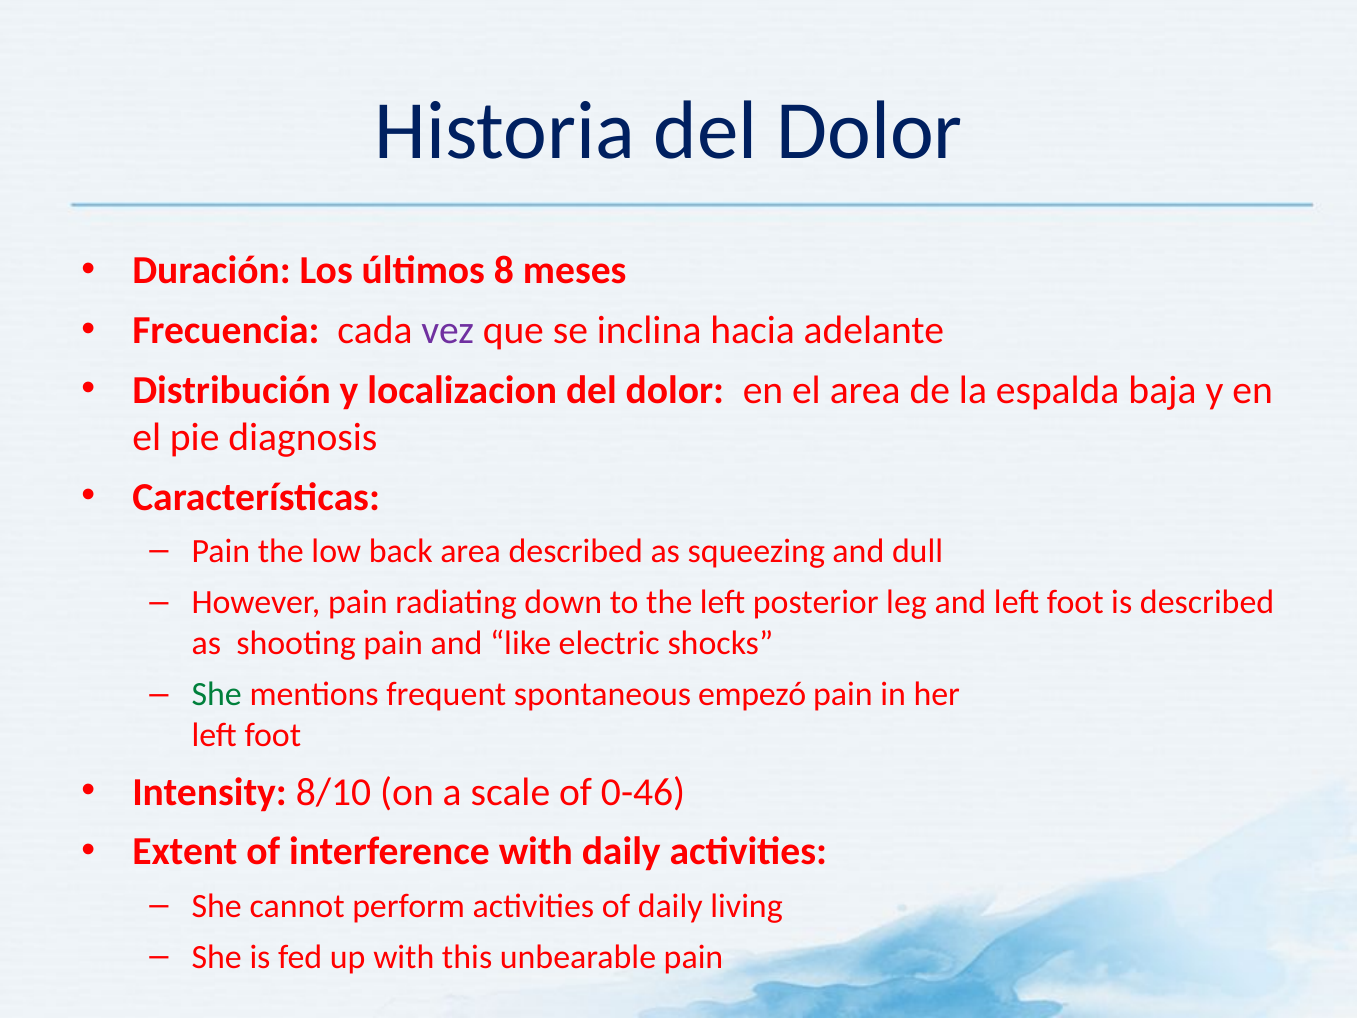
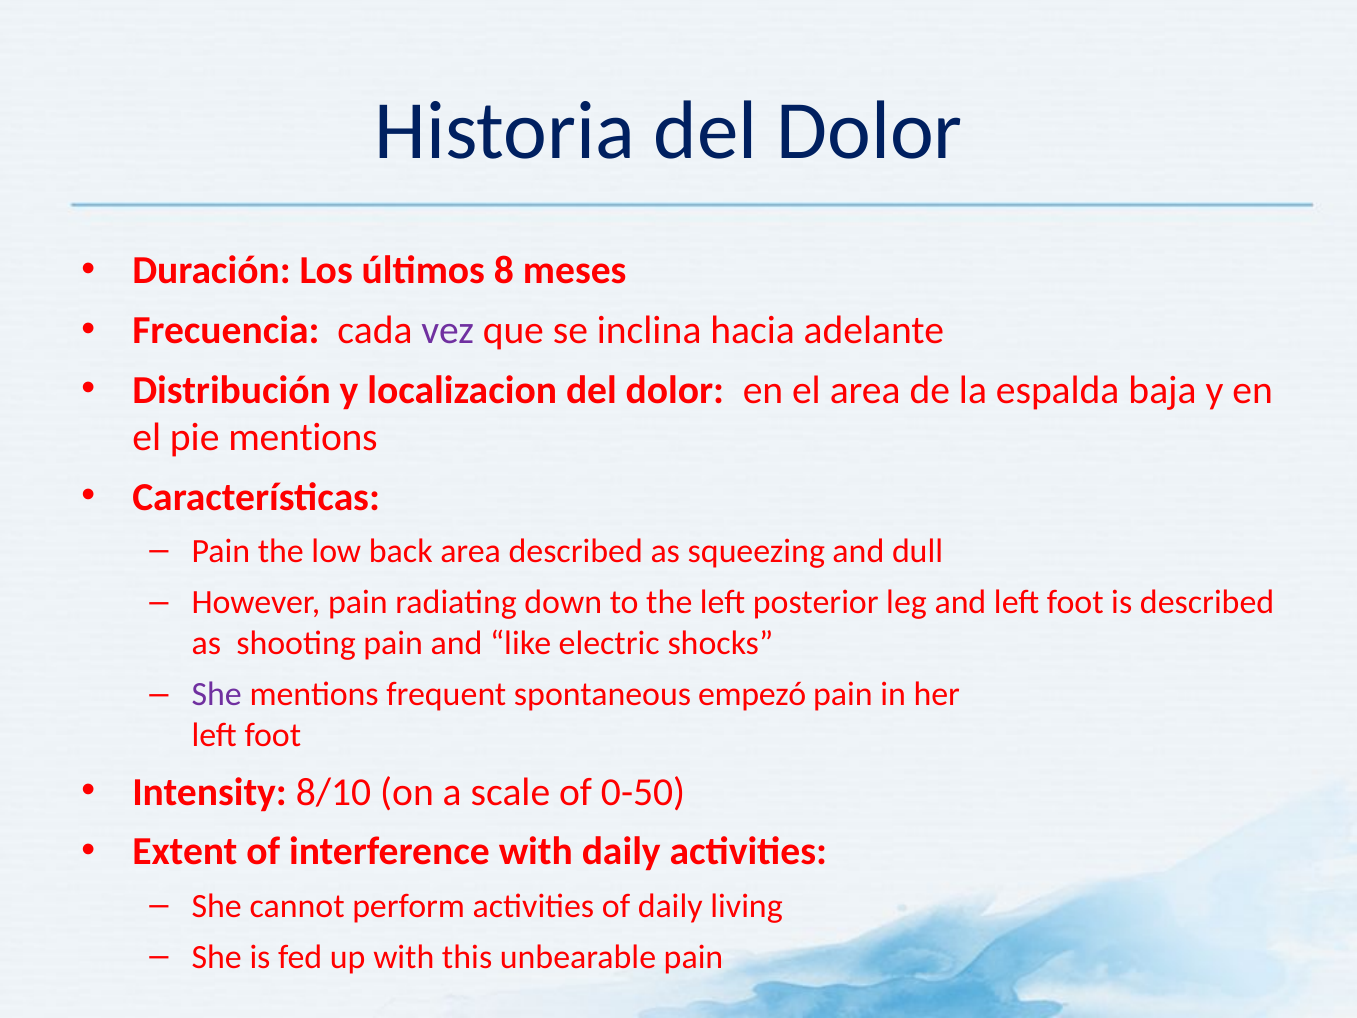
pie diagnosis: diagnosis -> mentions (303, 437)
She colour: green -> purple (217, 695)
0-46: 0-46 -> 0-50 (643, 792)
